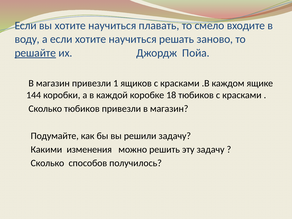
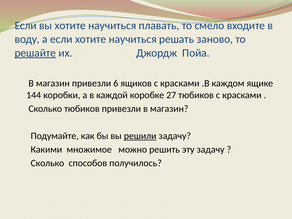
1: 1 -> 6 (116, 83)
18: 18 -> 27 (171, 95)
решили underline: none -> present (140, 136)
изменения: изменения -> множимое (89, 150)
